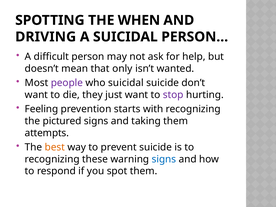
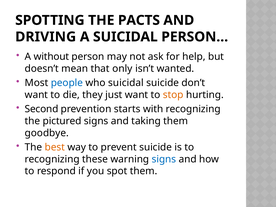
WHEN: WHEN -> PACTS (139, 20)
difficult: difficult -> without (51, 57)
people colour: purple -> blue (67, 83)
stop colour: purple -> orange (173, 95)
Feeling: Feeling -> Second (41, 109)
attempts: attempts -> goodbye (47, 133)
